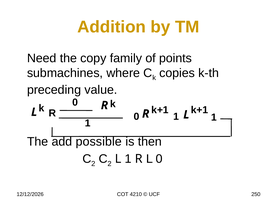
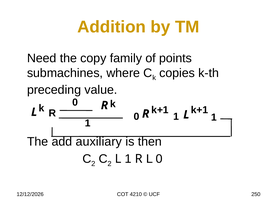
possible: possible -> auxiliary (99, 141)
